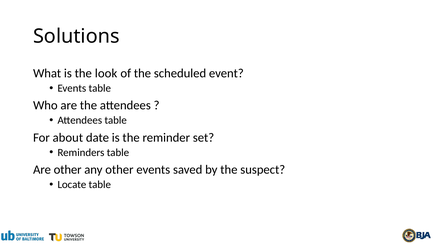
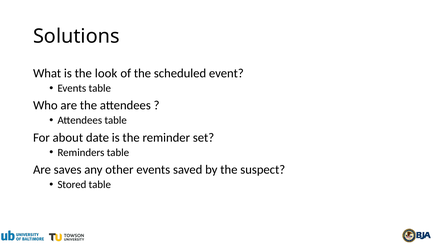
Are other: other -> saves (68, 170)
Locate: Locate -> Stored (72, 185)
